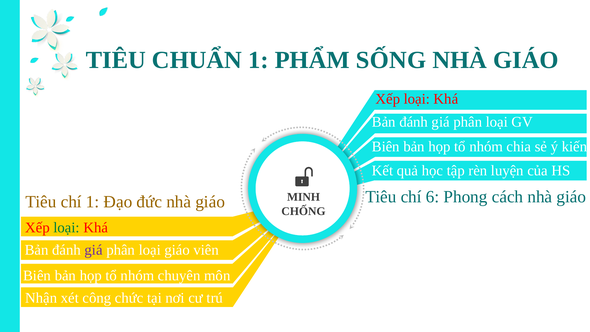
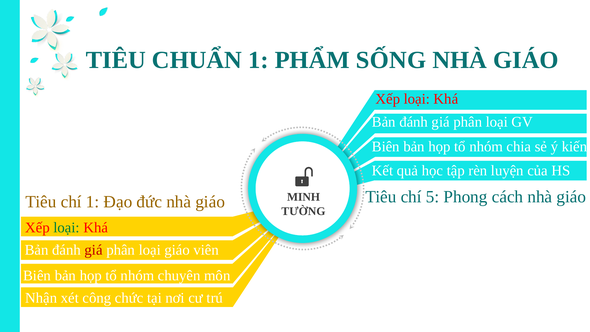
6: 6 -> 5 (433, 197)
CHỐNG: CHỐNG -> TƯỜNG (303, 211)
giá colour: purple -> red (94, 250)
